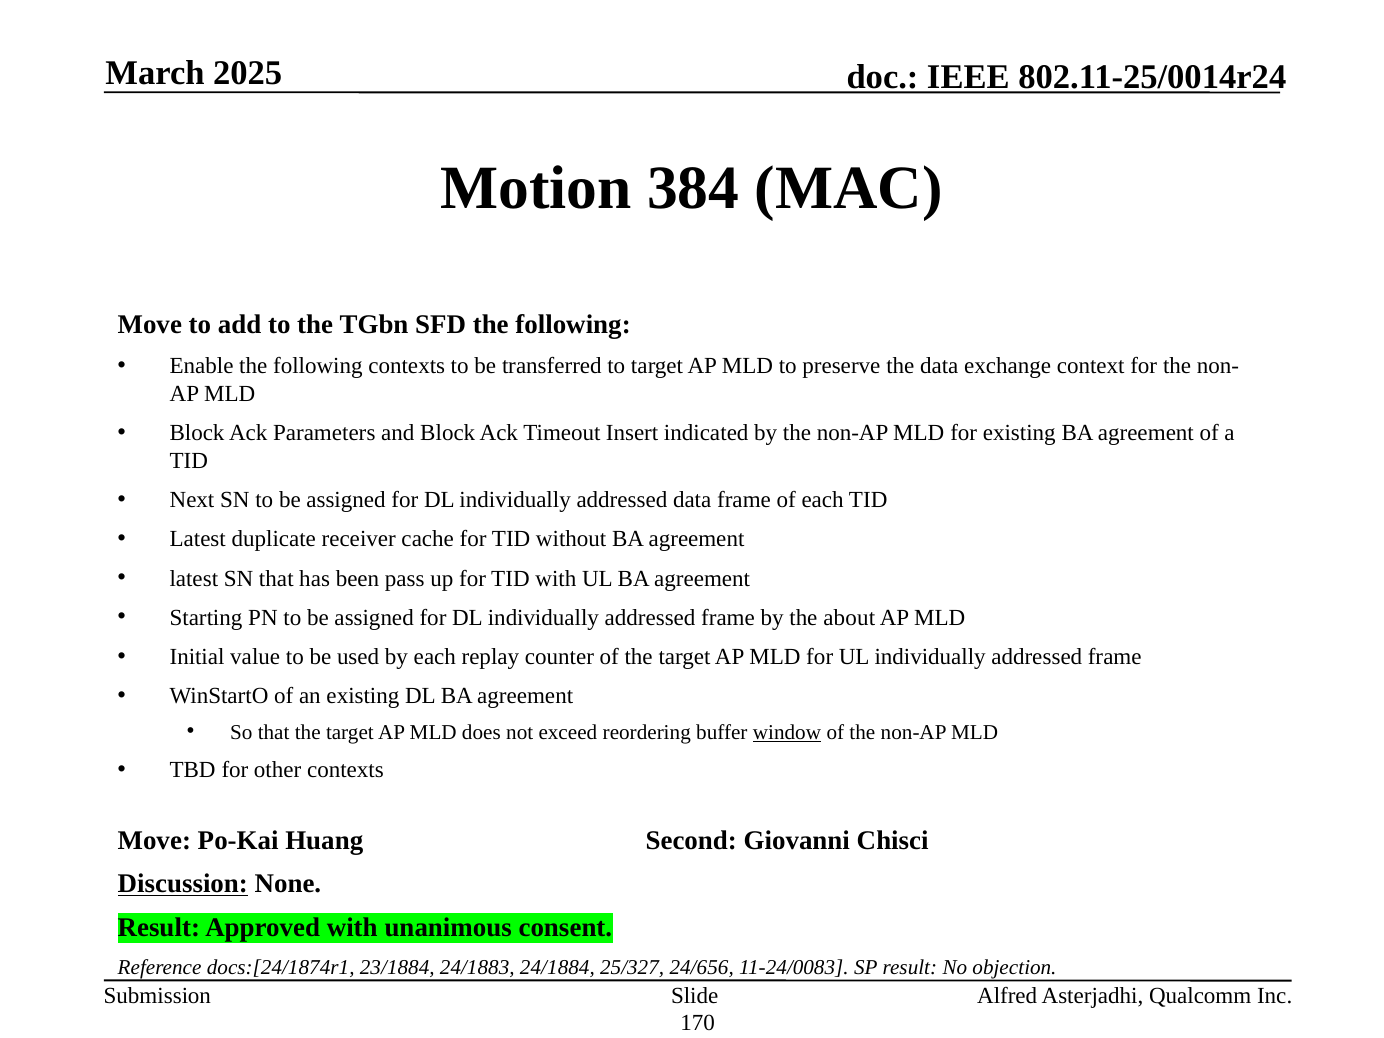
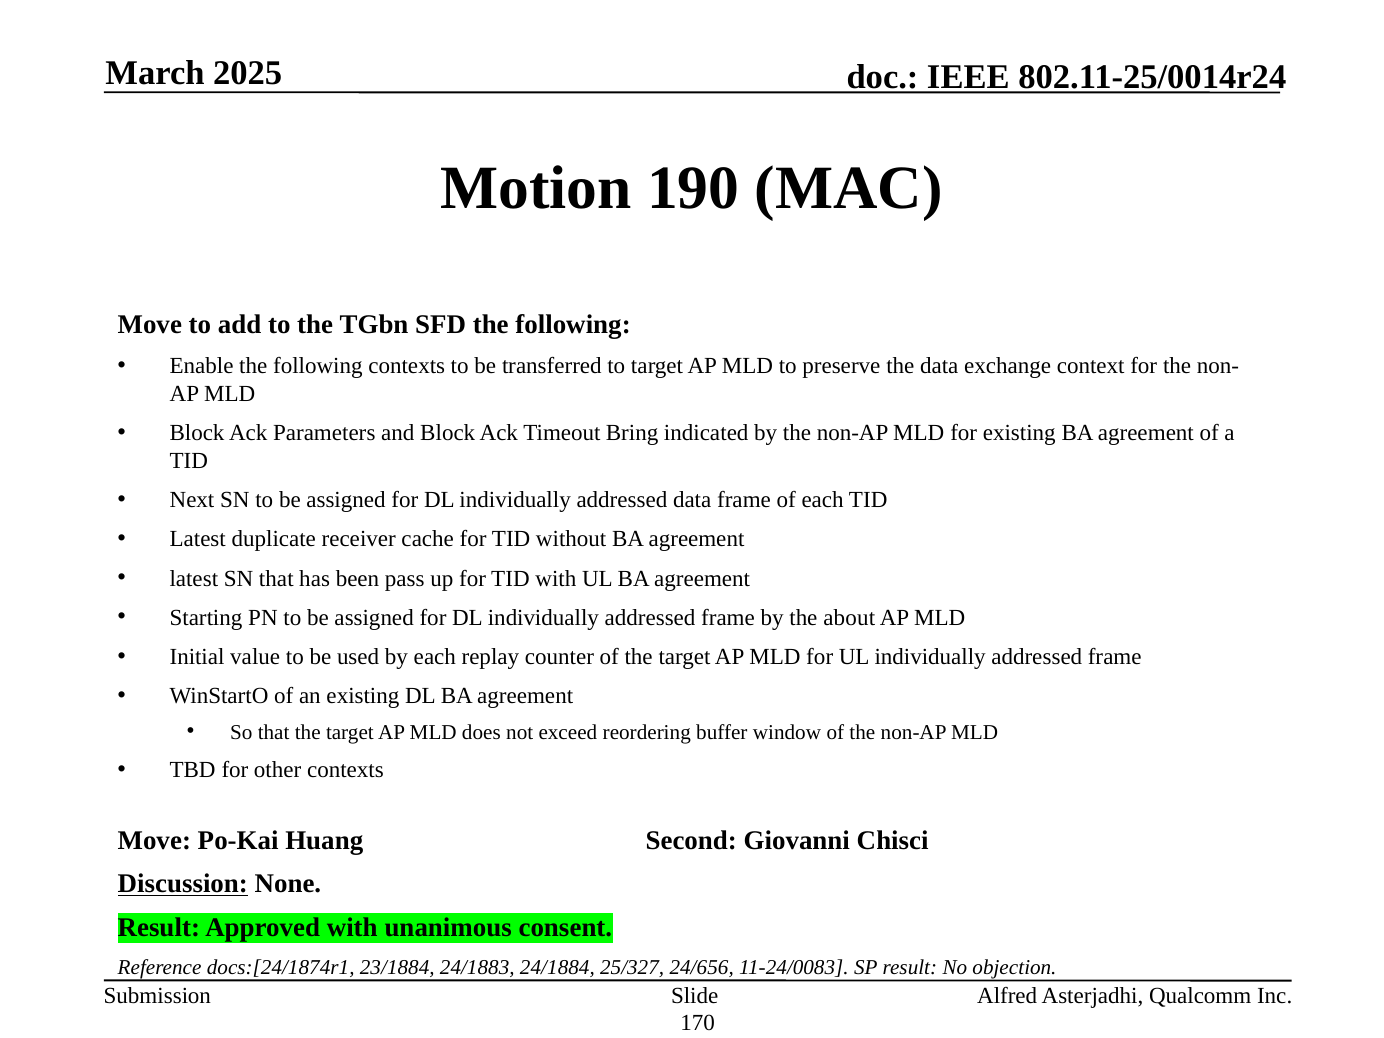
384: 384 -> 190 (693, 189)
Insert: Insert -> Bring (632, 433)
window underline: present -> none (787, 732)
